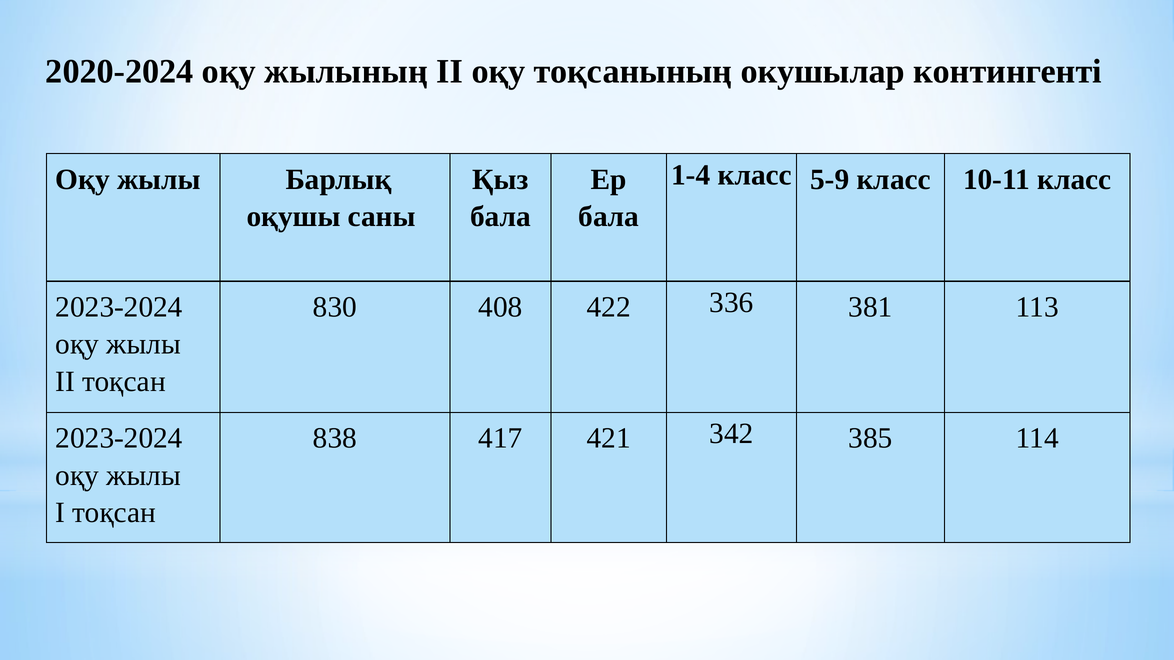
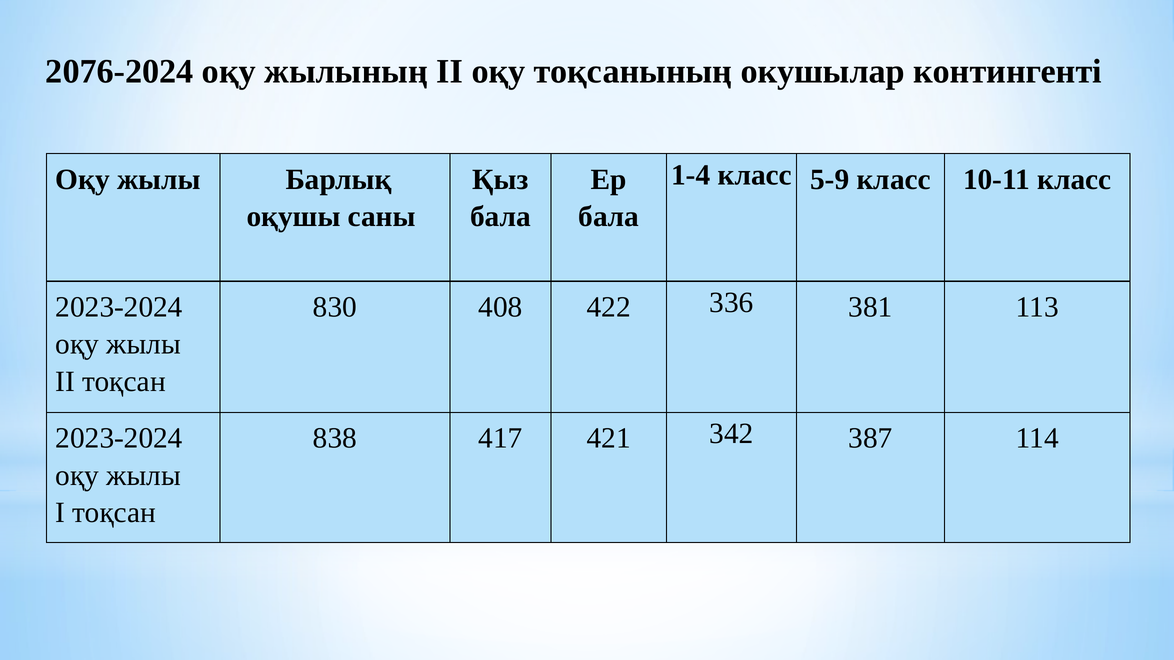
2020-2024: 2020-2024 -> 2076-2024 (119, 72)
385: 385 -> 387 (870, 438)
